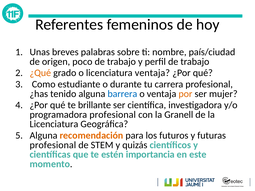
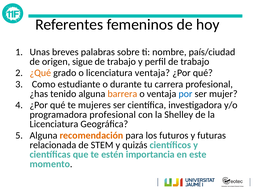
poco: poco -> sigue (82, 62)
barrera colour: blue -> orange (122, 94)
por colour: orange -> blue (185, 94)
brillante: brillante -> mujeres (94, 105)
Granell: Granell -> Shelley (179, 115)
profesional: profesional -> relacionada (53, 145)
